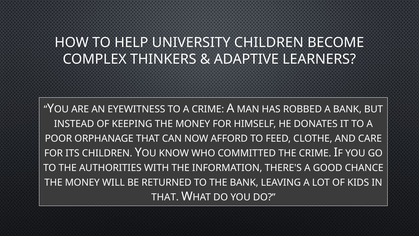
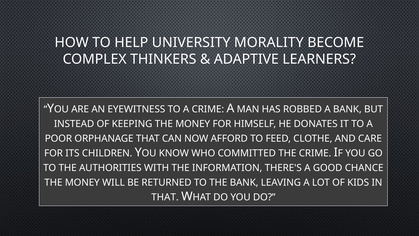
UNIVERSITY CHILDREN: CHILDREN -> MORALITY (269, 43)
